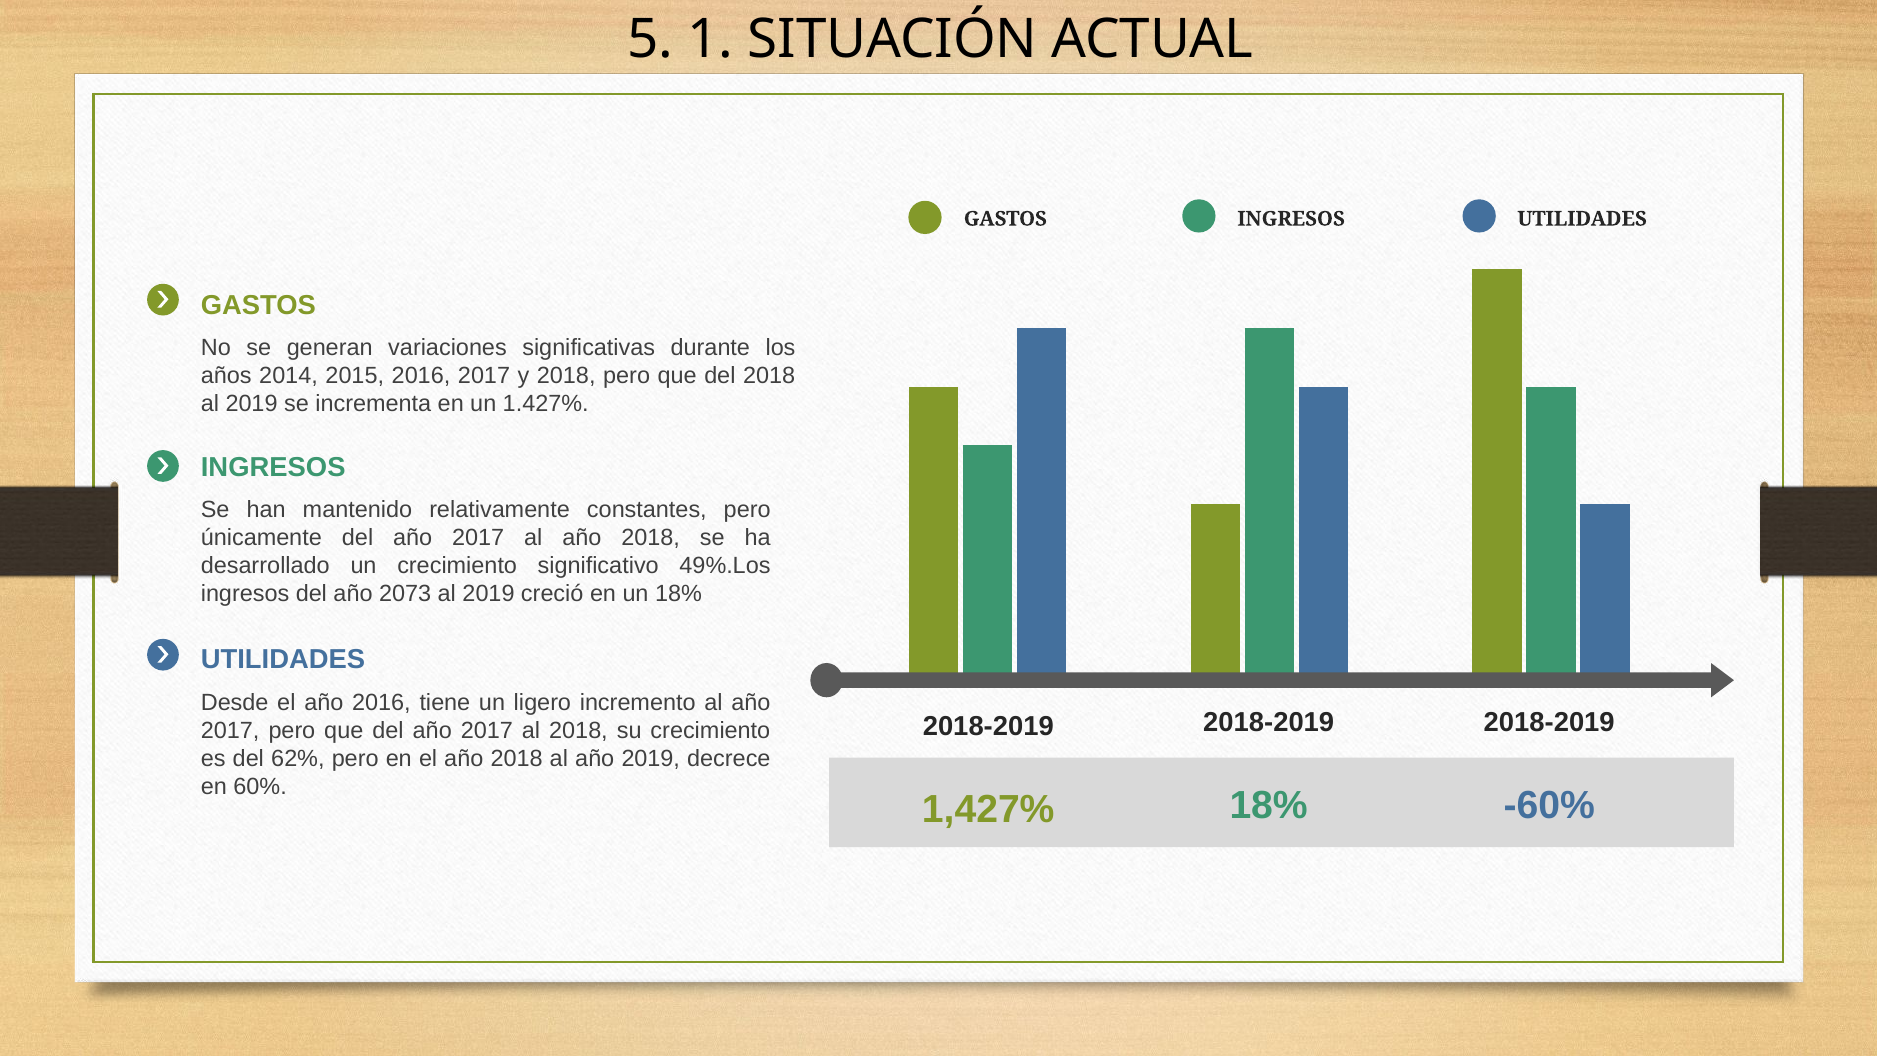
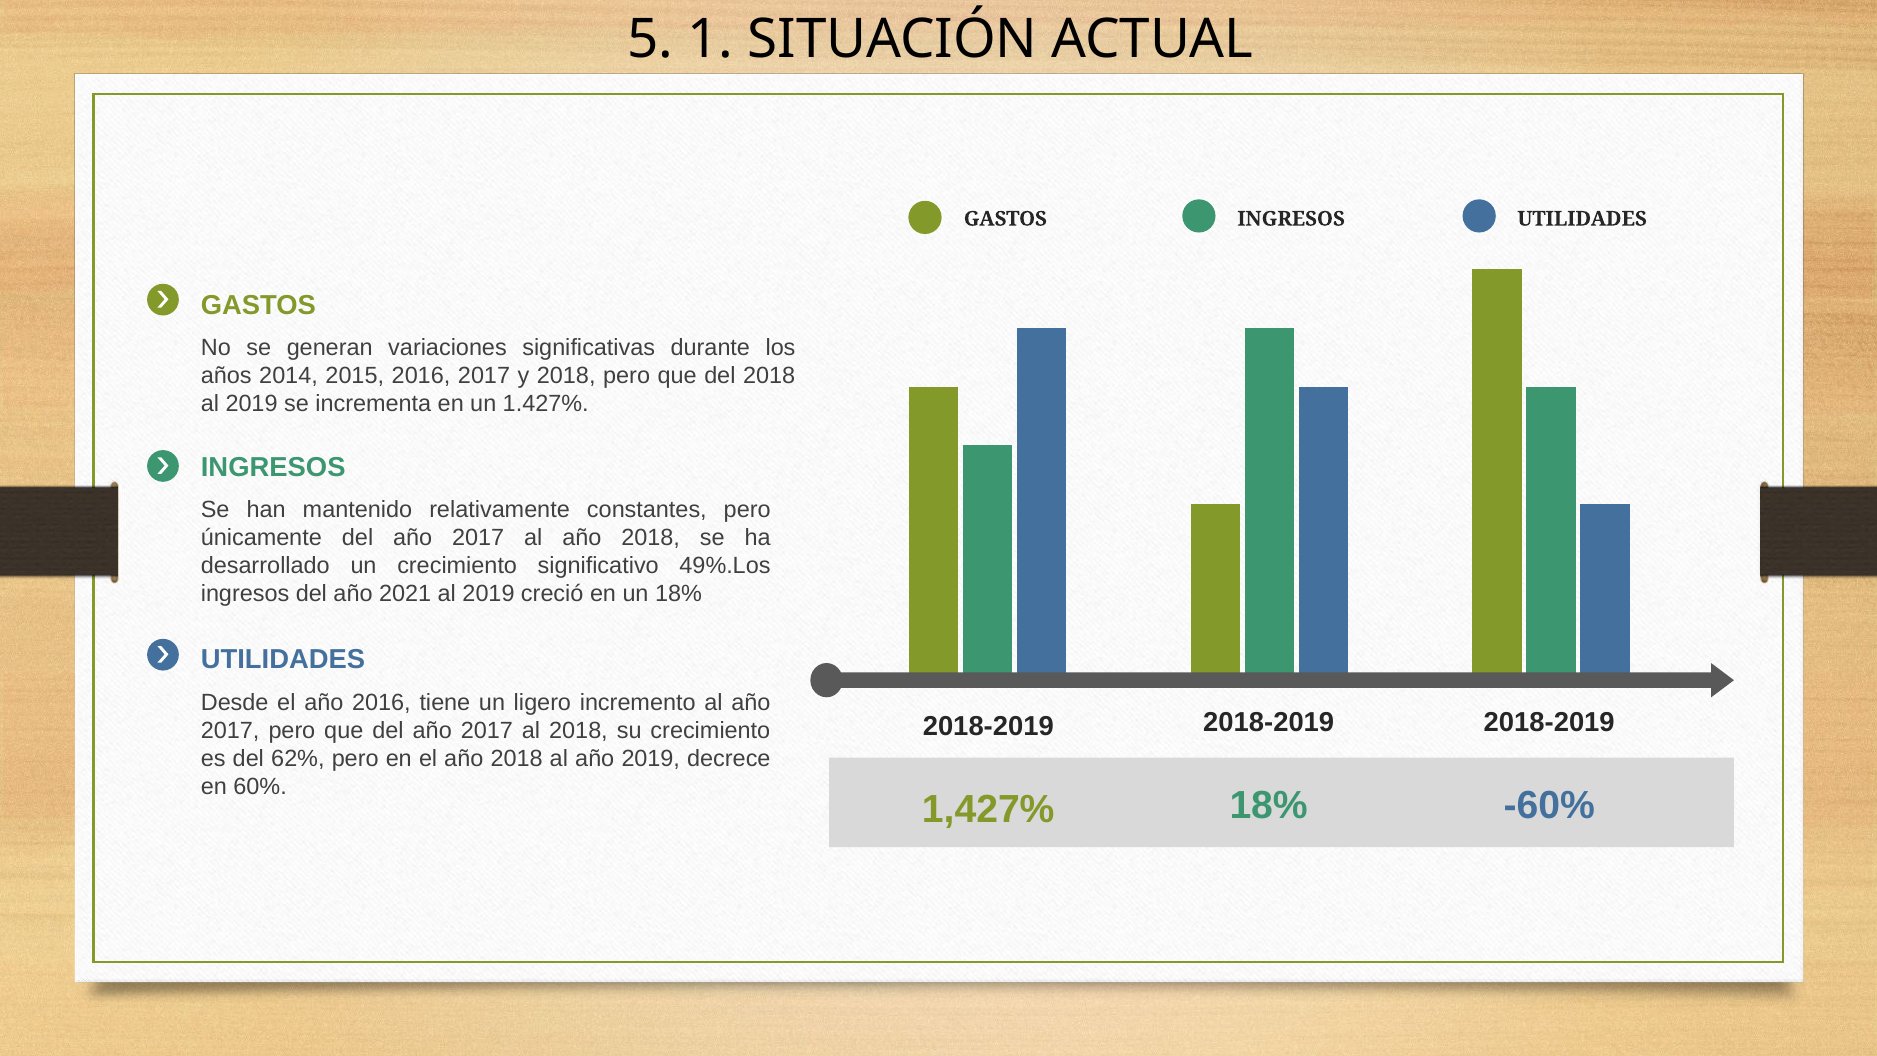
2073: 2073 -> 2021 (405, 594)
